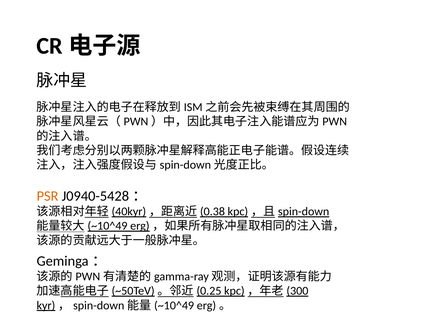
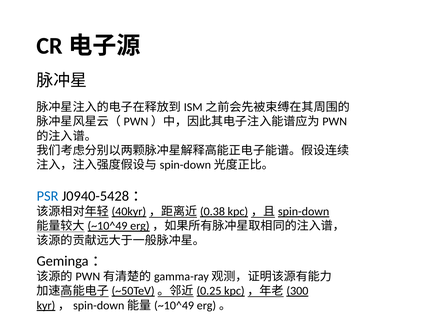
PSR colour: orange -> blue (48, 196)
